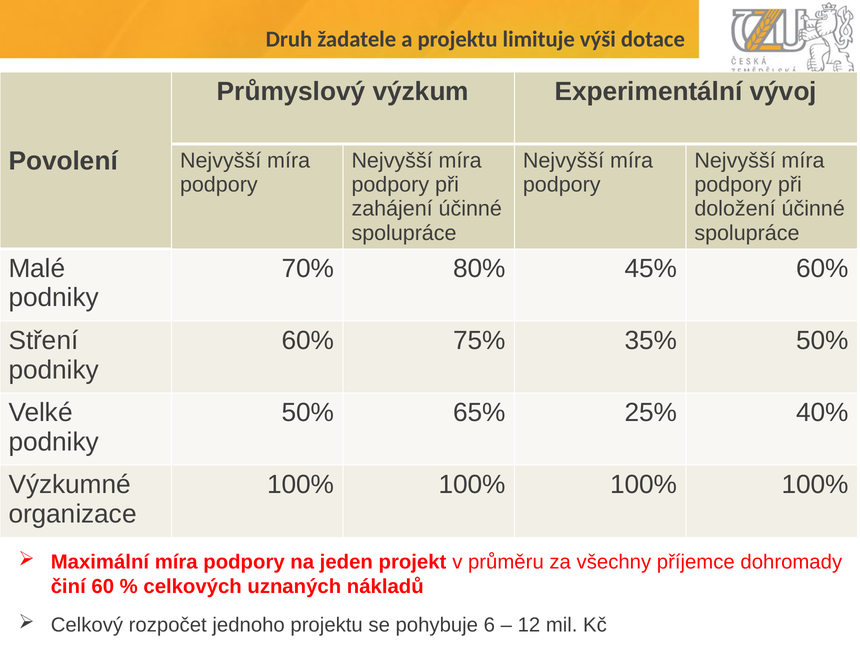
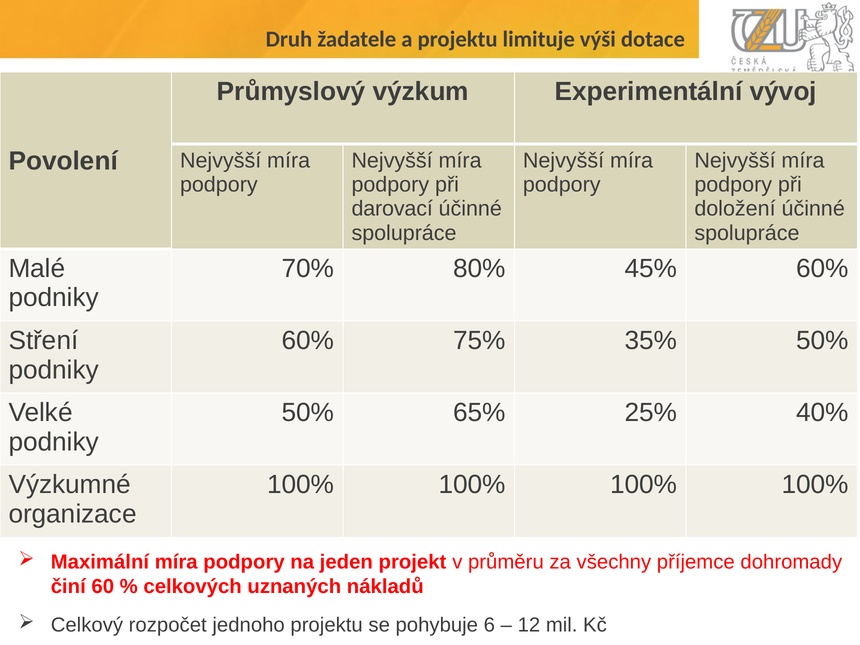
zahájení: zahájení -> darovací (392, 209)
